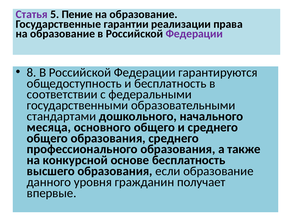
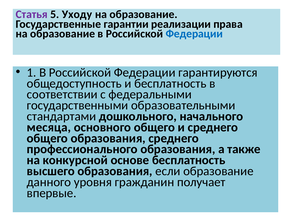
Пение: Пение -> Уходу (77, 14)
Федерации colour: purple -> blue (194, 34)
8: 8 -> 1 (32, 73)
